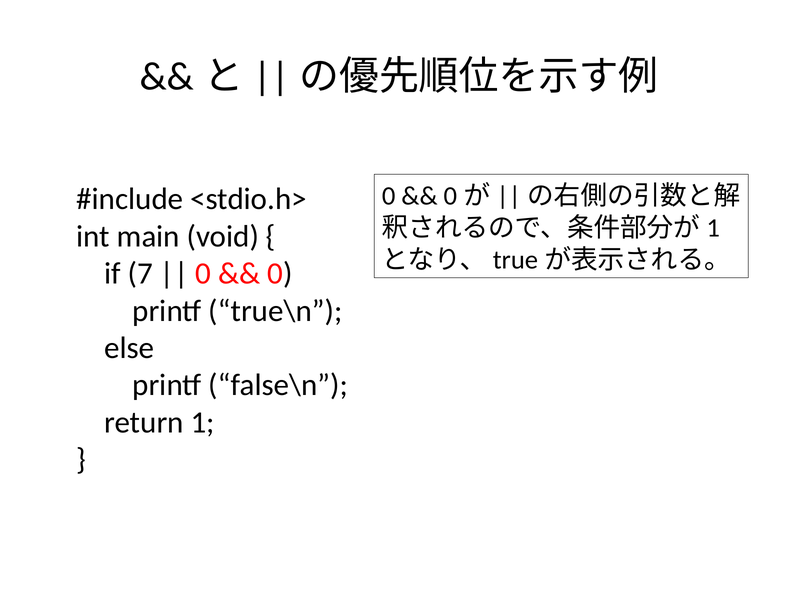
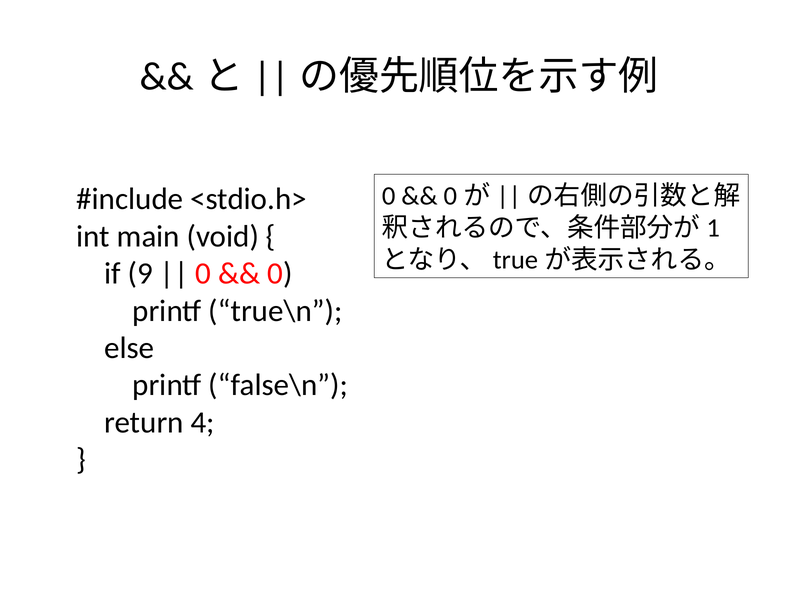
7: 7 -> 9 (140, 274)
1: 1 -> 4 (203, 423)
